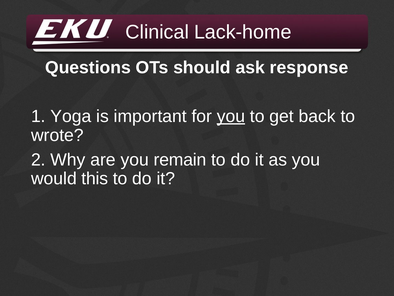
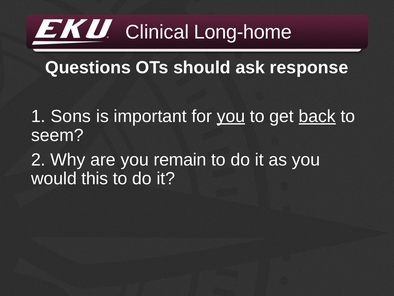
Lack-home: Lack-home -> Long-home (243, 32)
Yoga: Yoga -> Sons (71, 116)
back underline: none -> present (317, 116)
wrote: wrote -> seem (57, 135)
